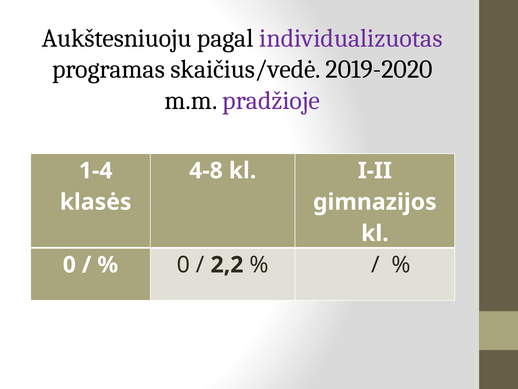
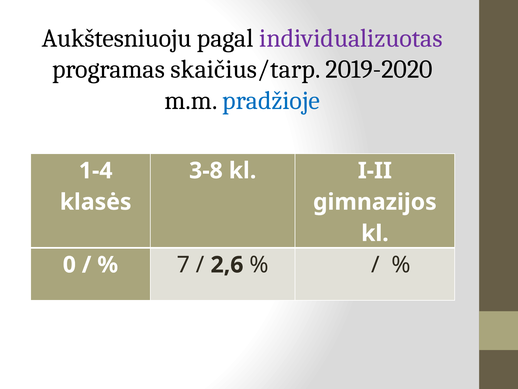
skaičius/vedė: skaičius/vedė -> skaičius/tarp (245, 69)
pradžioje colour: purple -> blue (271, 100)
4-8: 4-8 -> 3-8 (206, 170)
0: 0 -> 7 (183, 265)
2,2: 2,2 -> 2,6 (227, 265)
